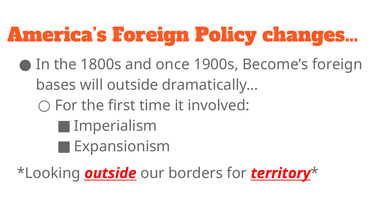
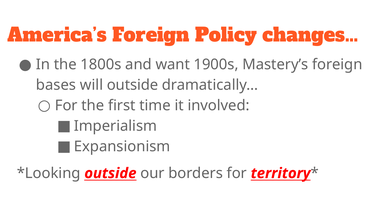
once: once -> want (173, 64)
Become’s: Become’s -> Mastery’s (275, 64)
